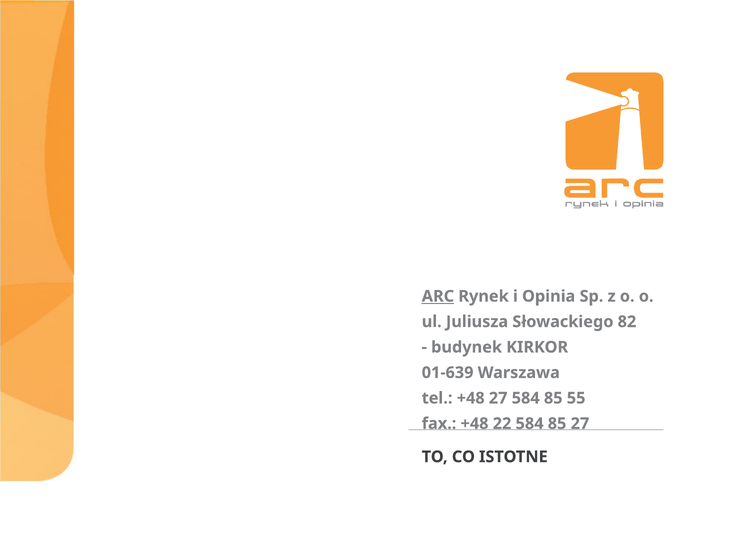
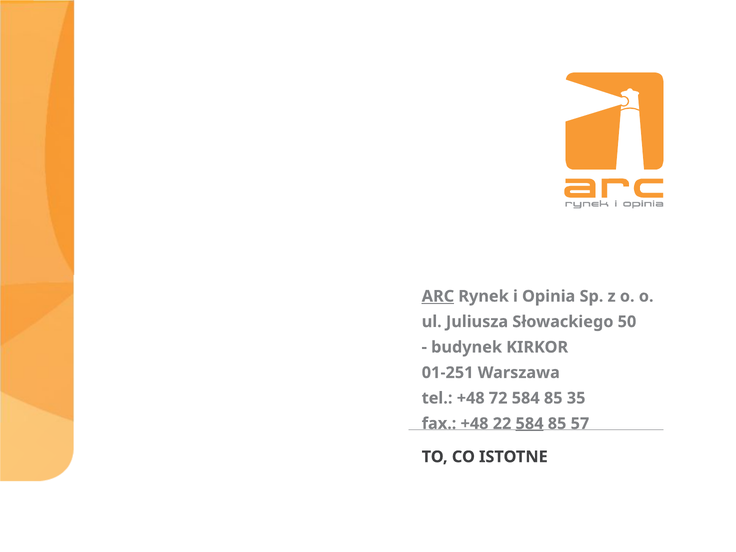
82: 82 -> 50 (627, 322)
01-639: 01-639 -> 01-251 (448, 373)
+48 27: 27 -> 72 (498, 398)
55: 55 -> 35 (576, 398)
584 underline: none -> present (530, 424)
85 27: 27 -> 57 (580, 424)
